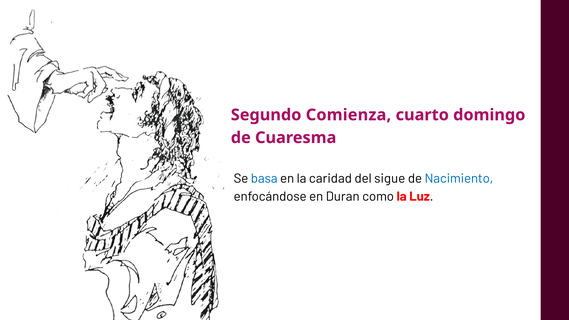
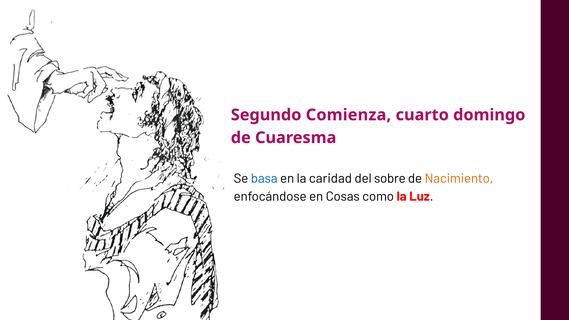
sigue: sigue -> sobre (390, 178)
Nacimiento colour: blue -> orange (459, 178)
Duran: Duran -> Cosas (343, 197)
